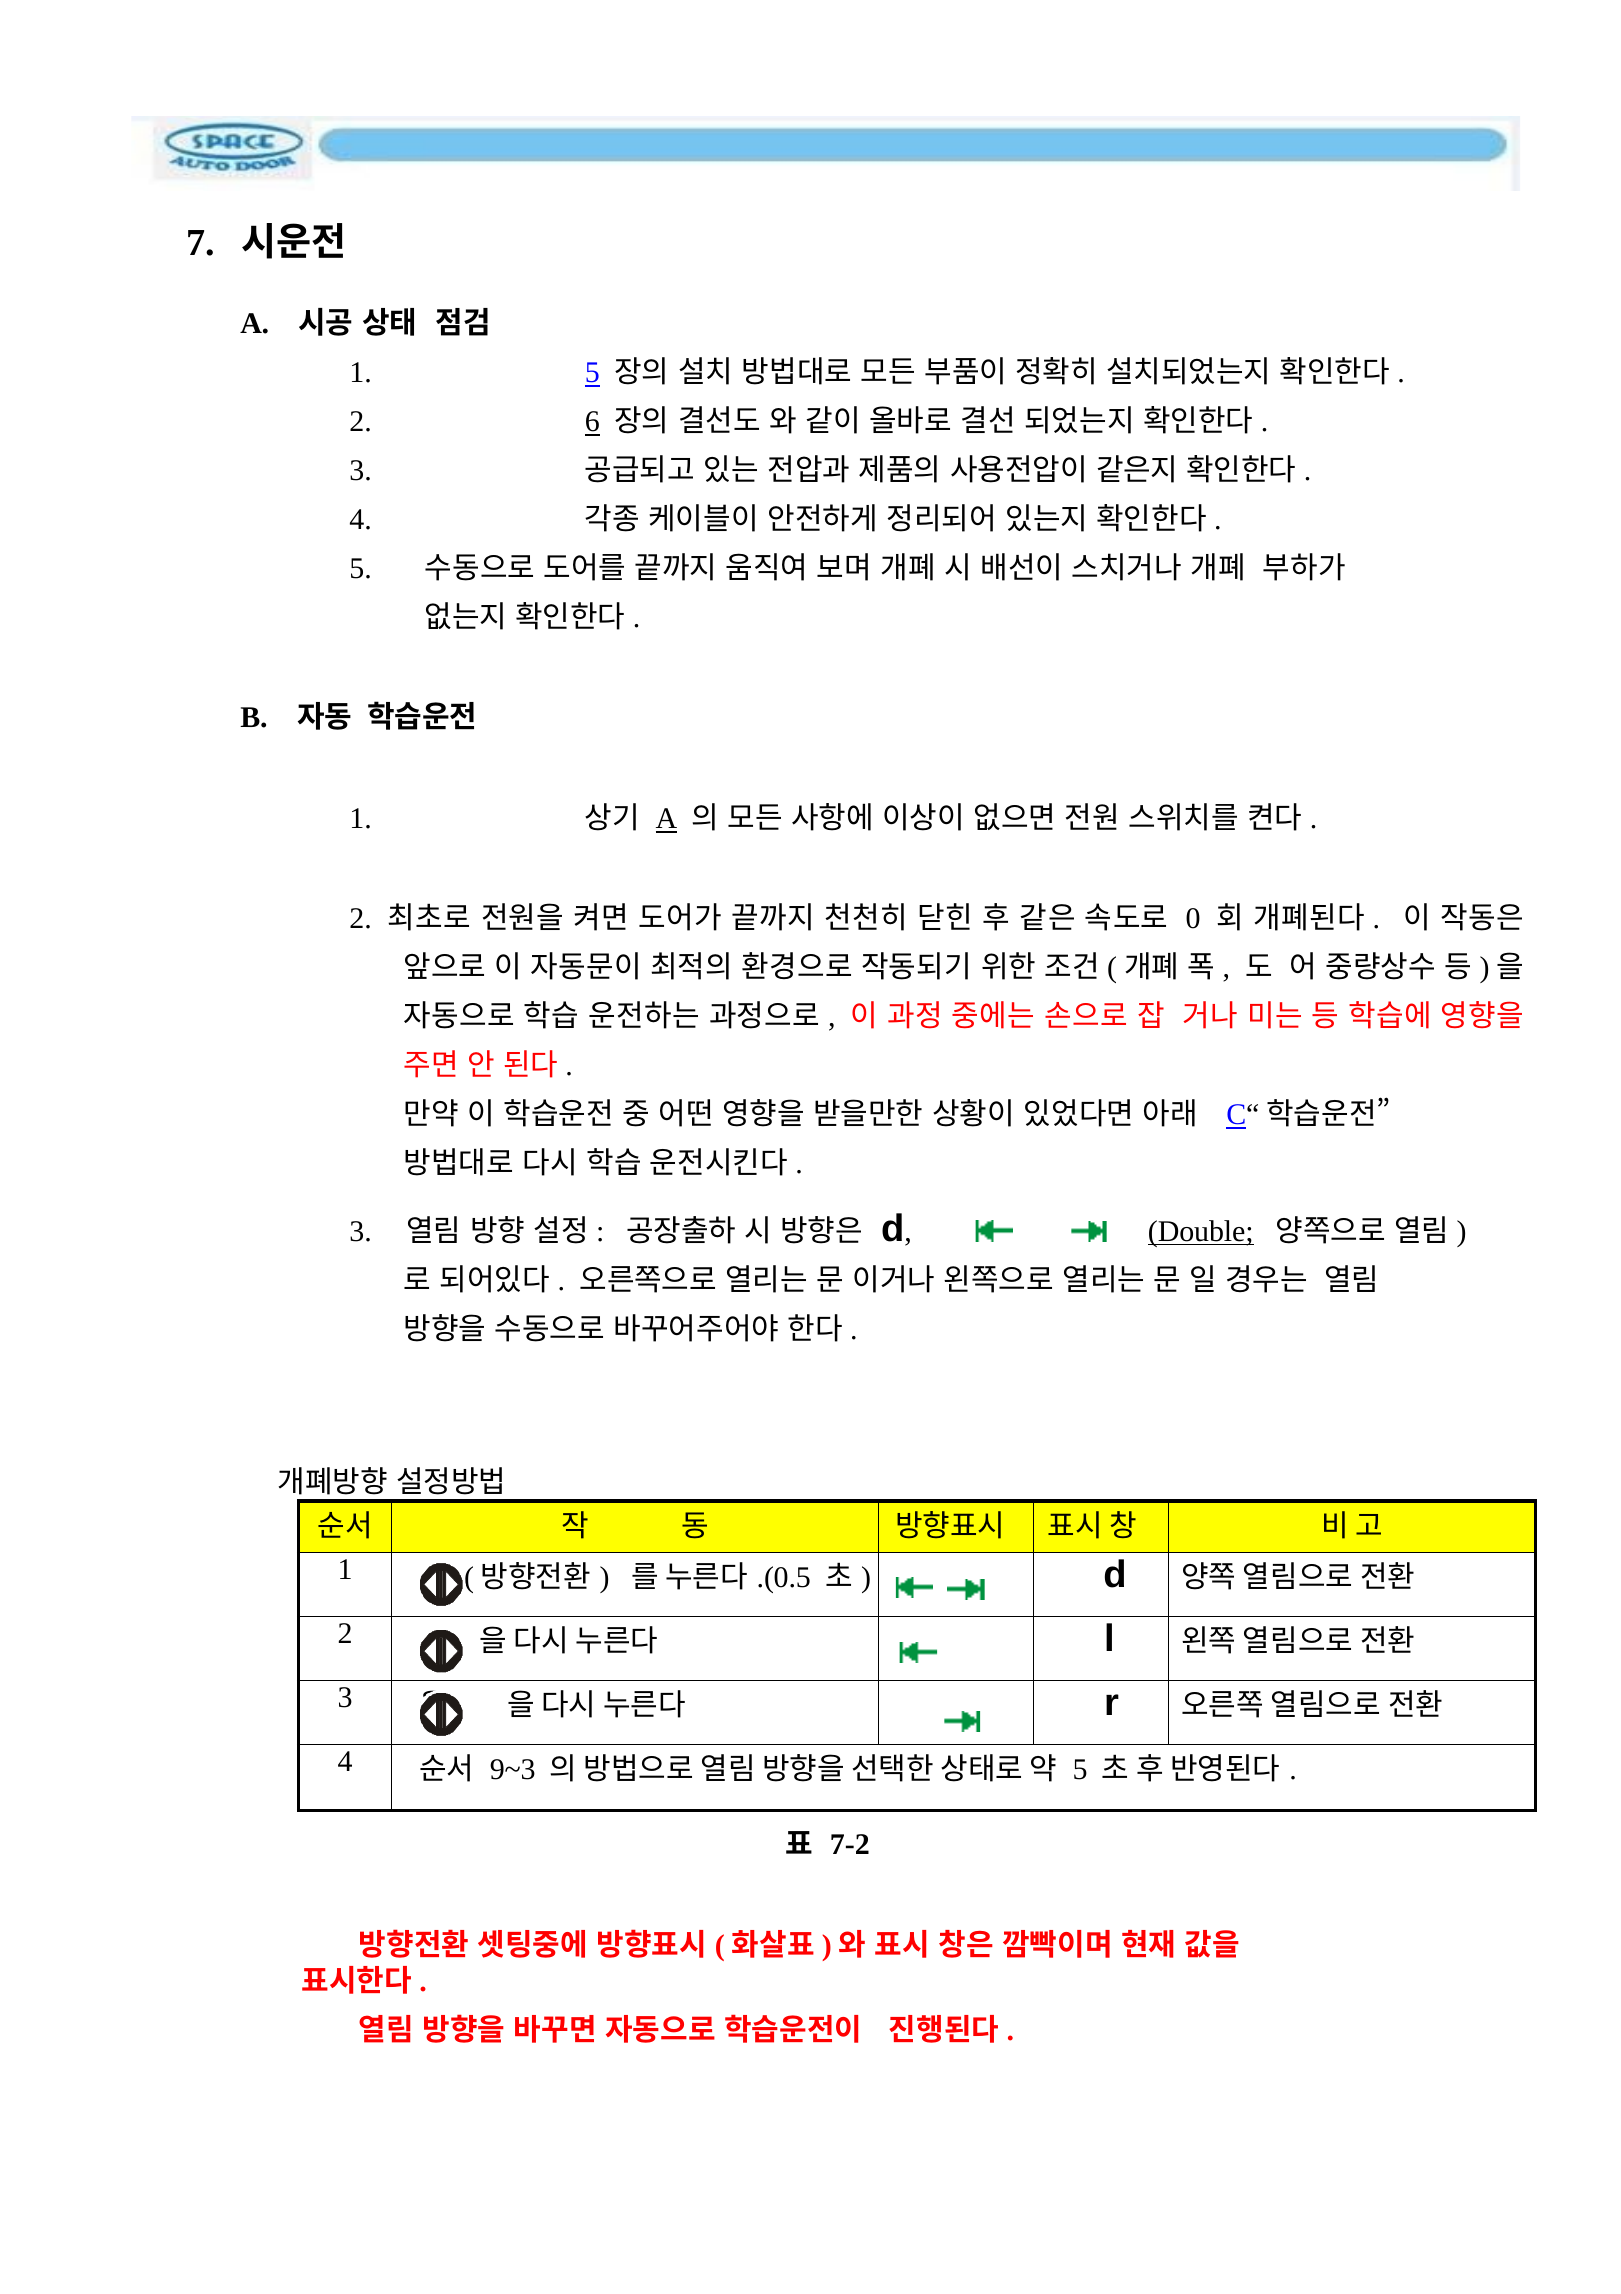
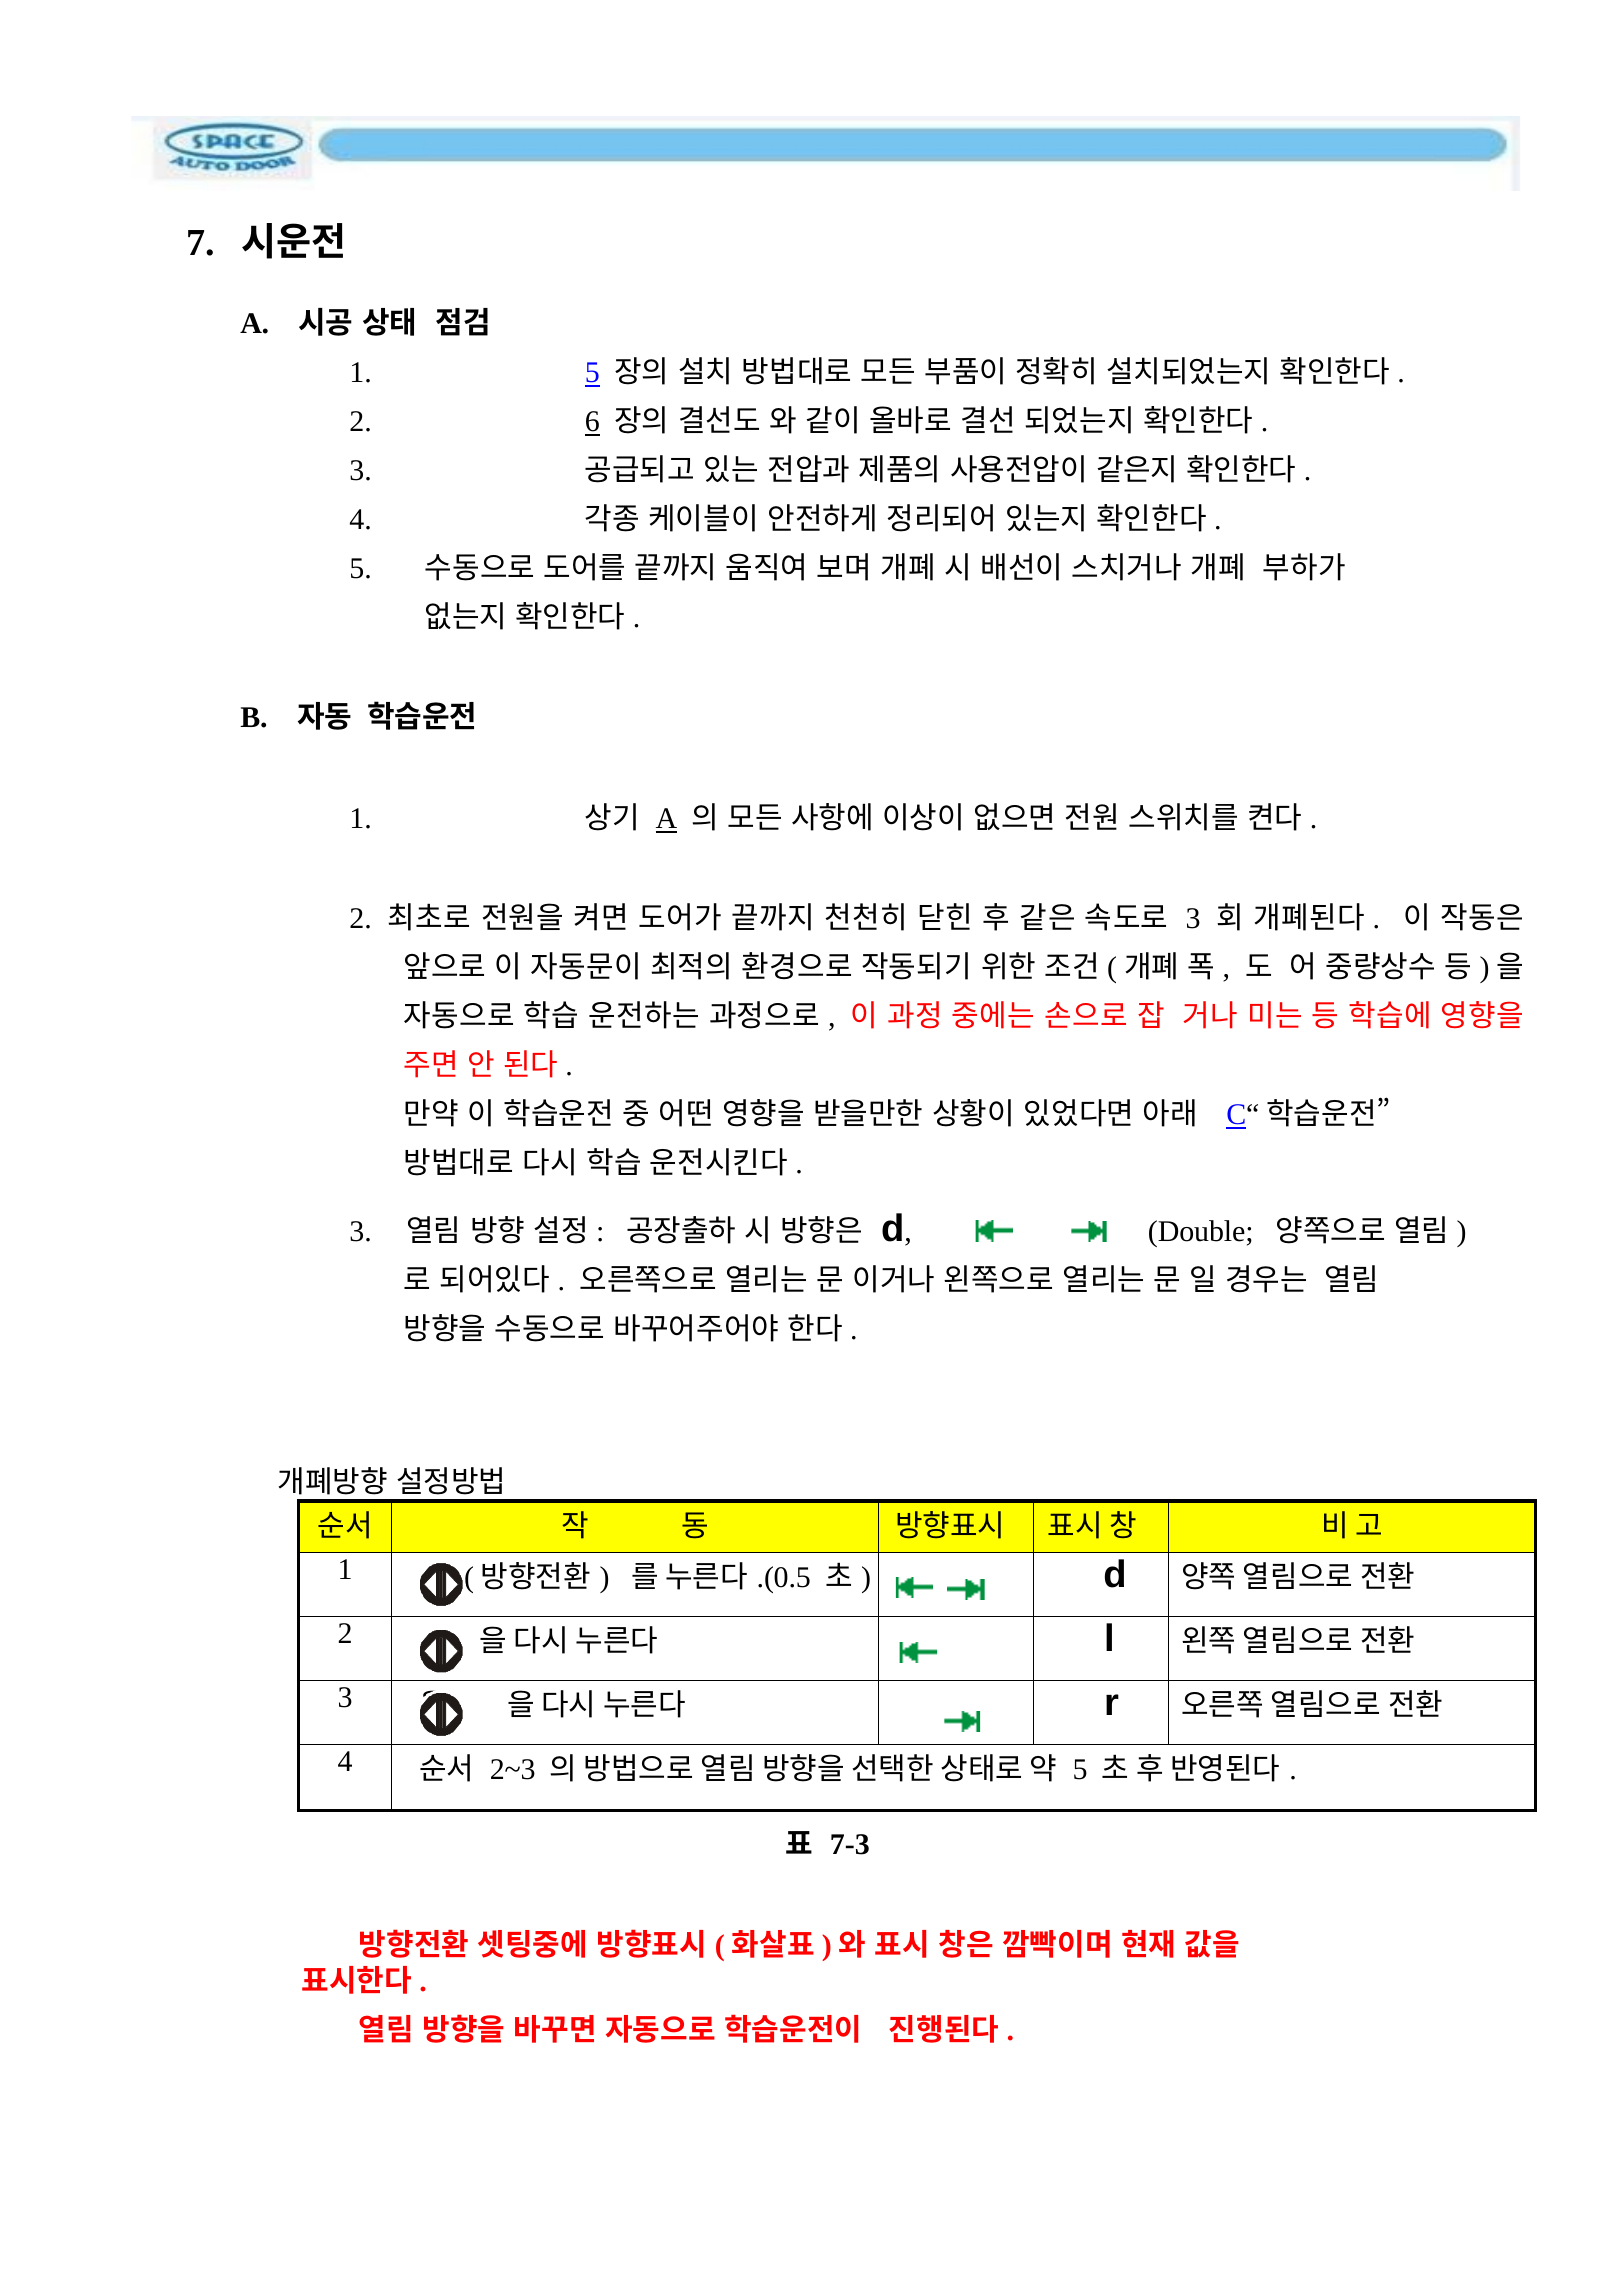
0: 0 -> 3 (1193, 919)
Double underline: present -> none (1201, 1232)
9~3: 9~3 -> 2~3 (513, 1770)
7-2: 7-2 -> 7-3 (850, 1845)
